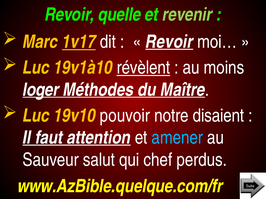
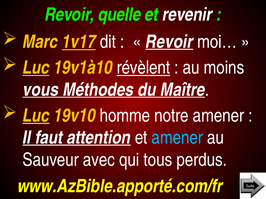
revenir colour: light green -> white (187, 15)
Luc underline: none -> present (36, 68)
loger: loger -> vous (41, 90)
Luc underline: none -> present (36, 116)
pouvoir: pouvoir -> homme (125, 116)
notre disaient: disaient -> amener (218, 116)
salut: salut -> avec (99, 160)
chef: chef -> tous (158, 160)
www.AzBible.quelque.com/fr: www.AzBible.quelque.com/fr -> www.AzBible.apporté.com/fr (120, 187)
